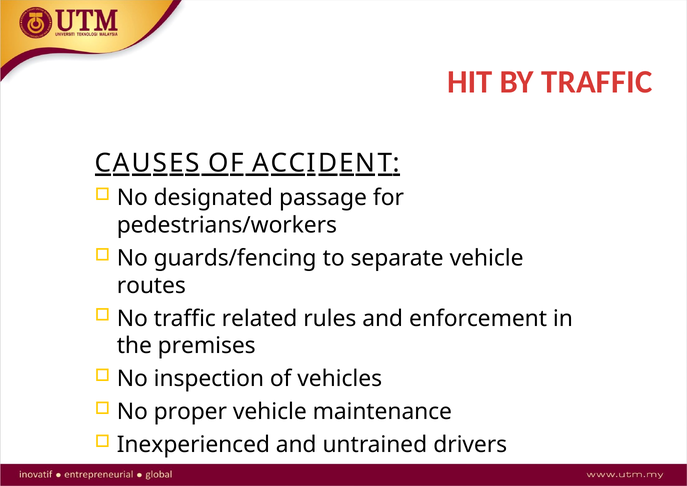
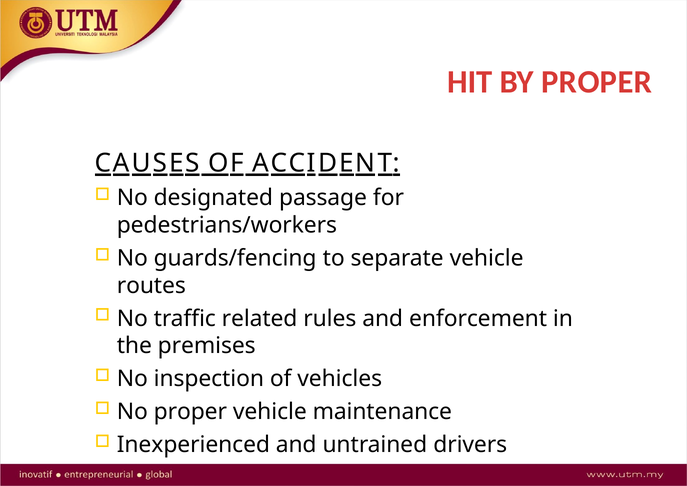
BY TRAFFIC: TRAFFIC -> PROPER (597, 82)
